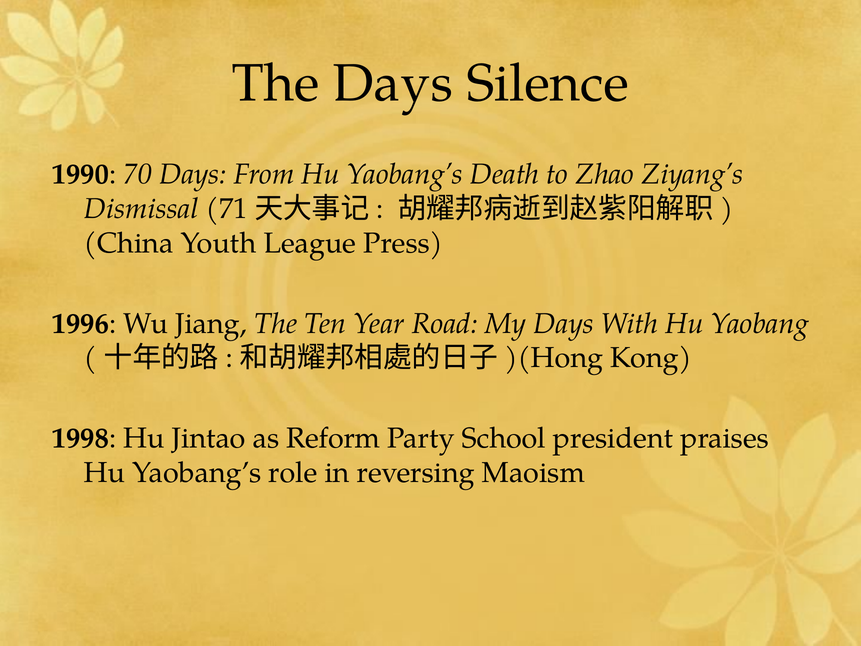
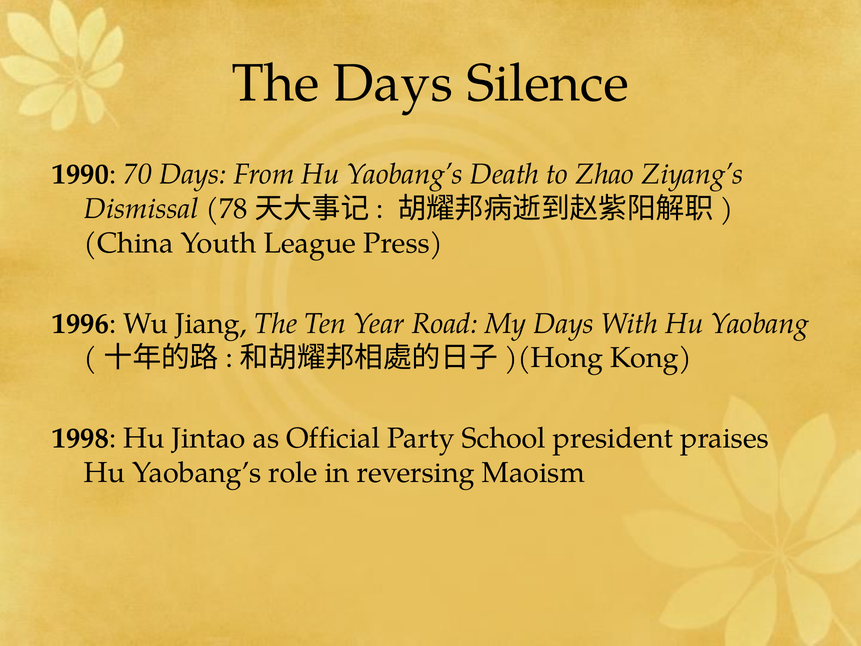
71: 71 -> 78 (227, 209)
Reform: Reform -> Official (333, 438)
